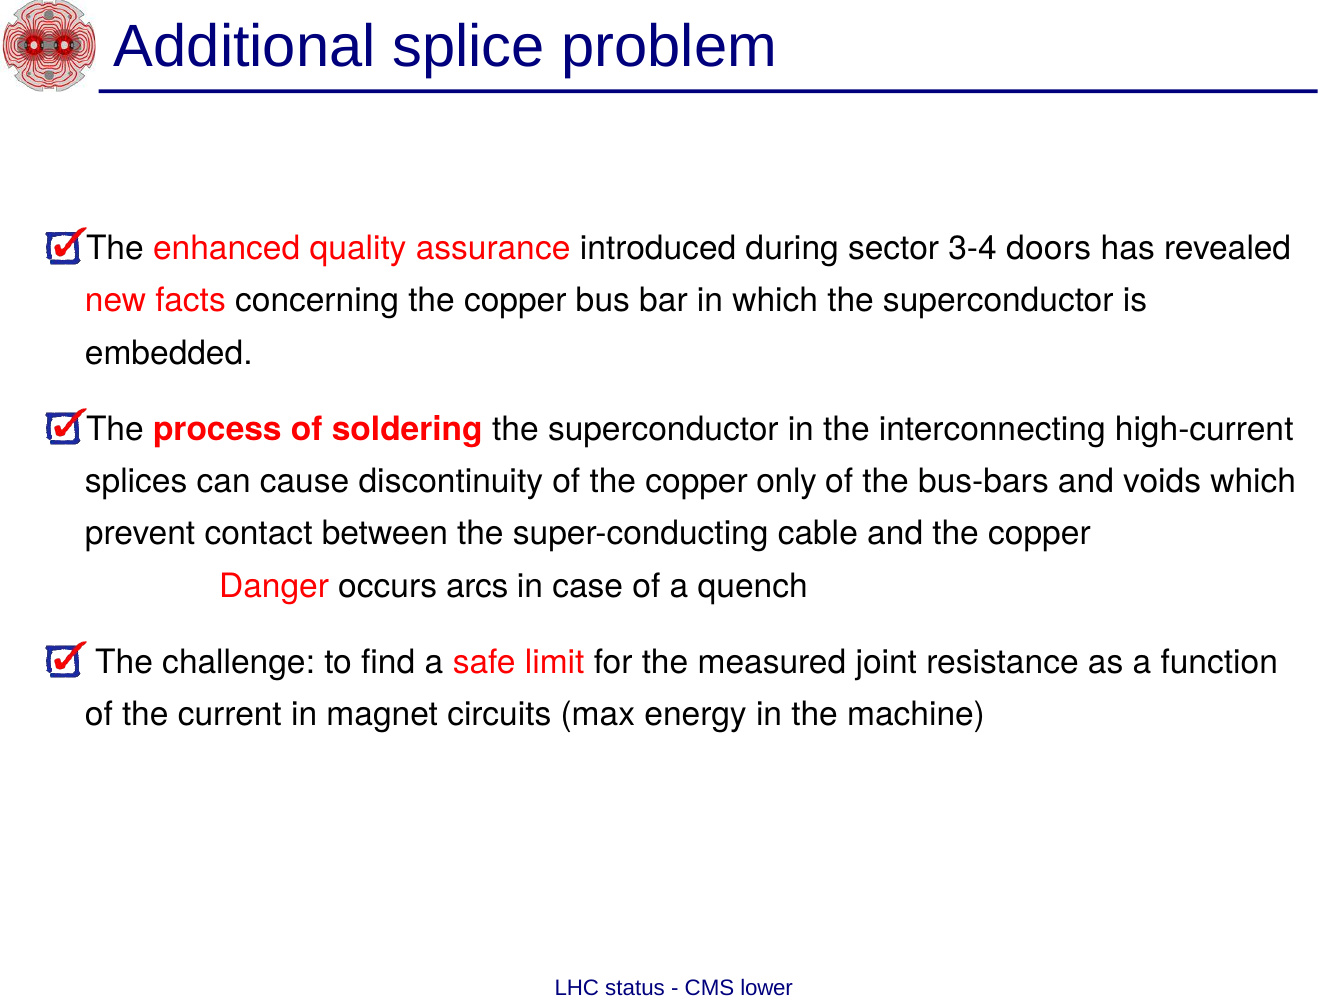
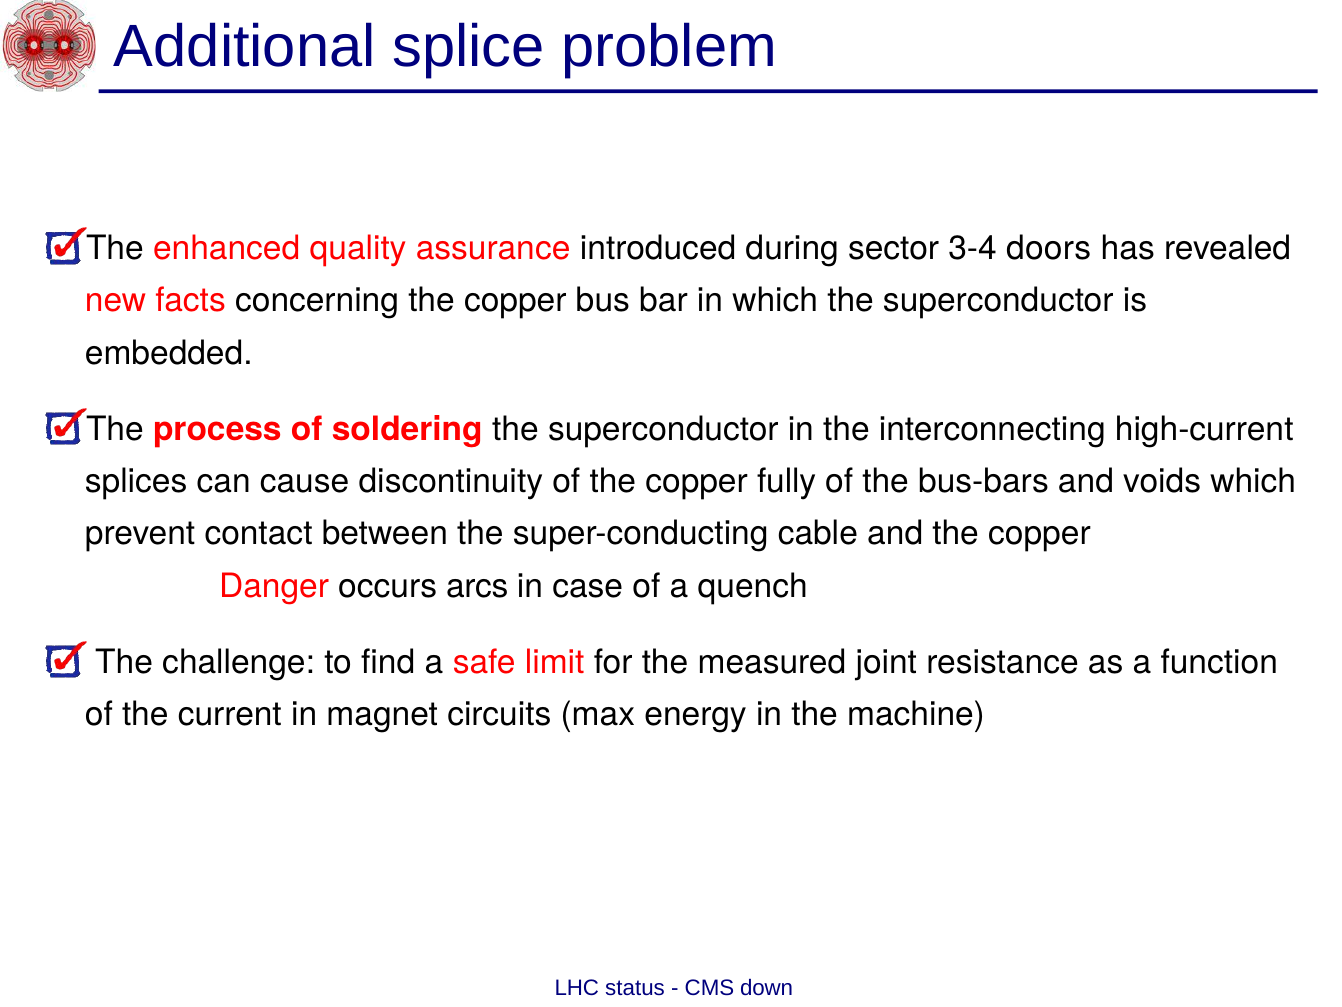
only: only -> fully (787, 481)
lower: lower -> down (767, 988)
